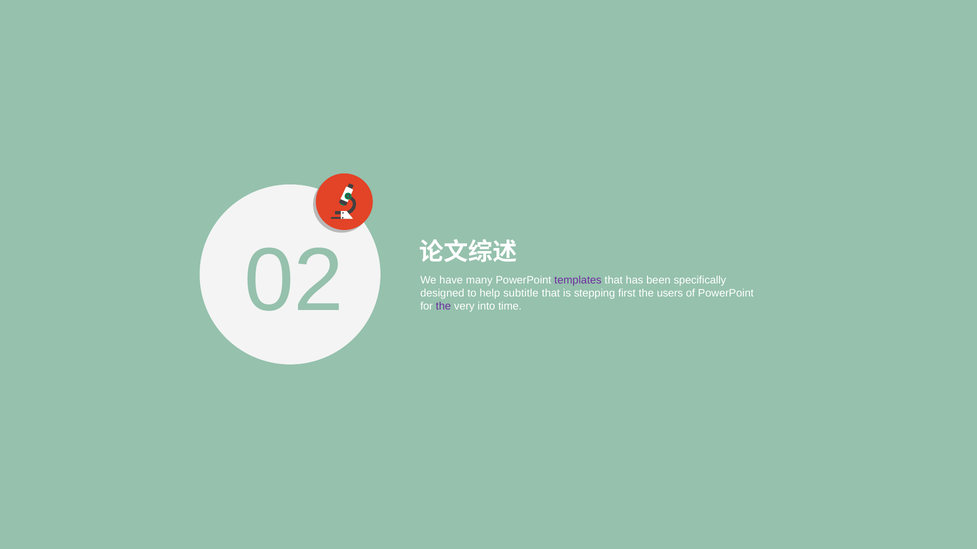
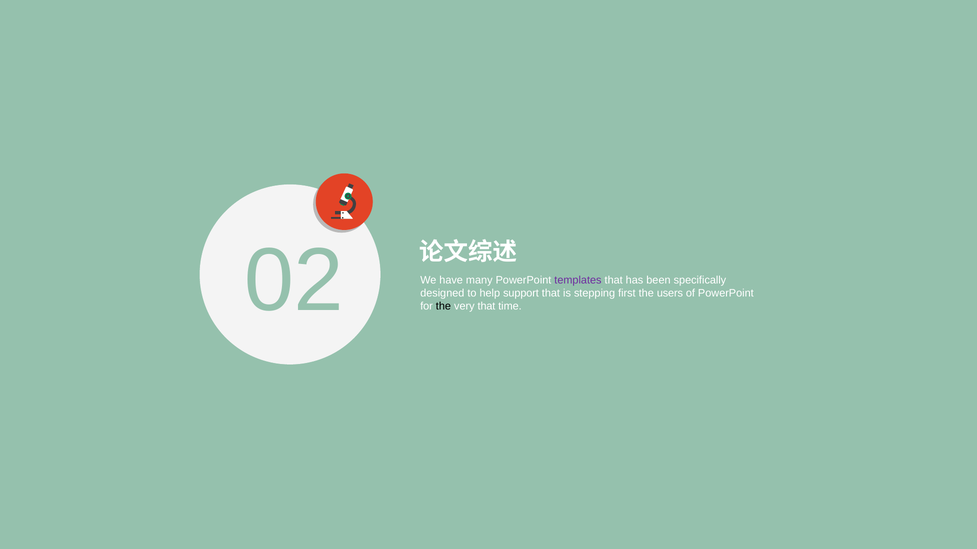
subtitle: subtitle -> support (521, 294)
the colour: purple -> black (443, 307)
very into: into -> that (486, 307)
